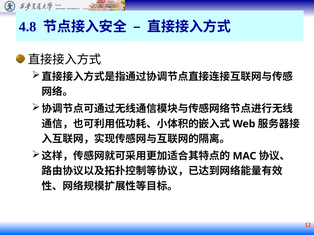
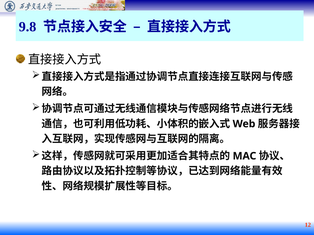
4.8: 4.8 -> 9.8 (28, 27)
